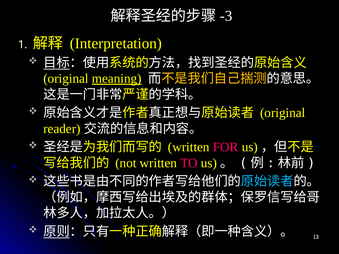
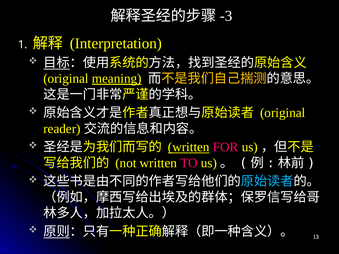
written underline: none -> present (189, 147)
